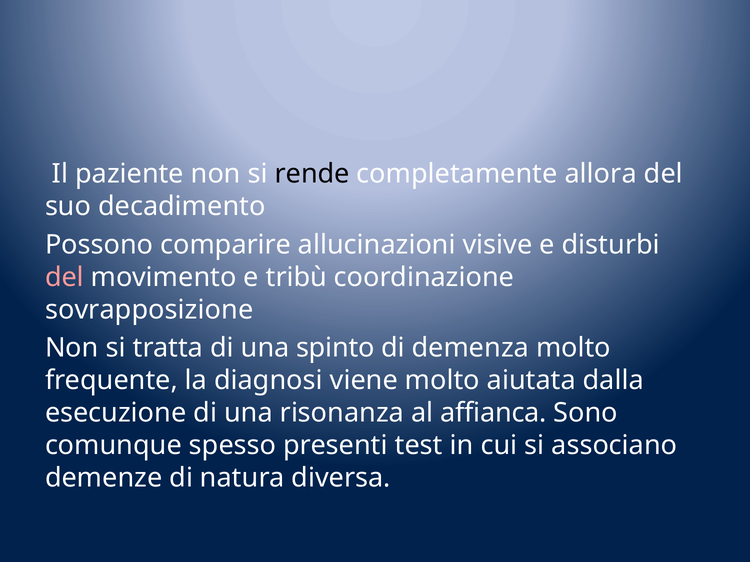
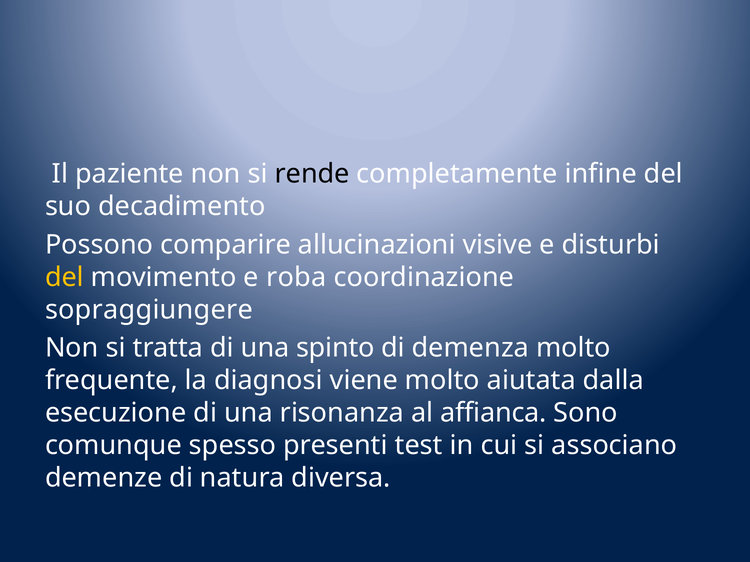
allora: allora -> infine (601, 174)
del colour: pink -> yellow (64, 278)
tribù: tribù -> roba (296, 278)
sovrapposizione: sovrapposizione -> sopraggiungere (149, 310)
